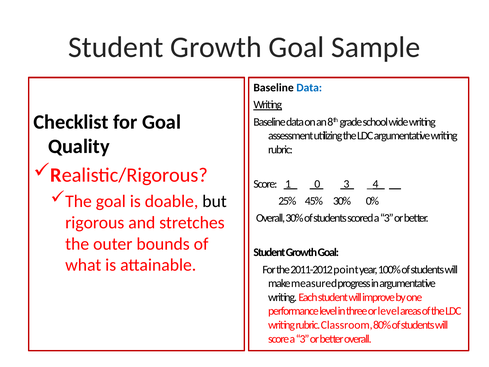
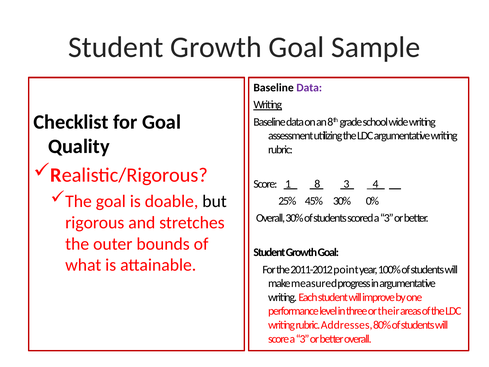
Data colour: blue -> purple (309, 88)
0: 0 -> 8 (317, 184)
or level: level -> their (389, 311)
Classroom: Classroom -> Addresses (347, 325)
